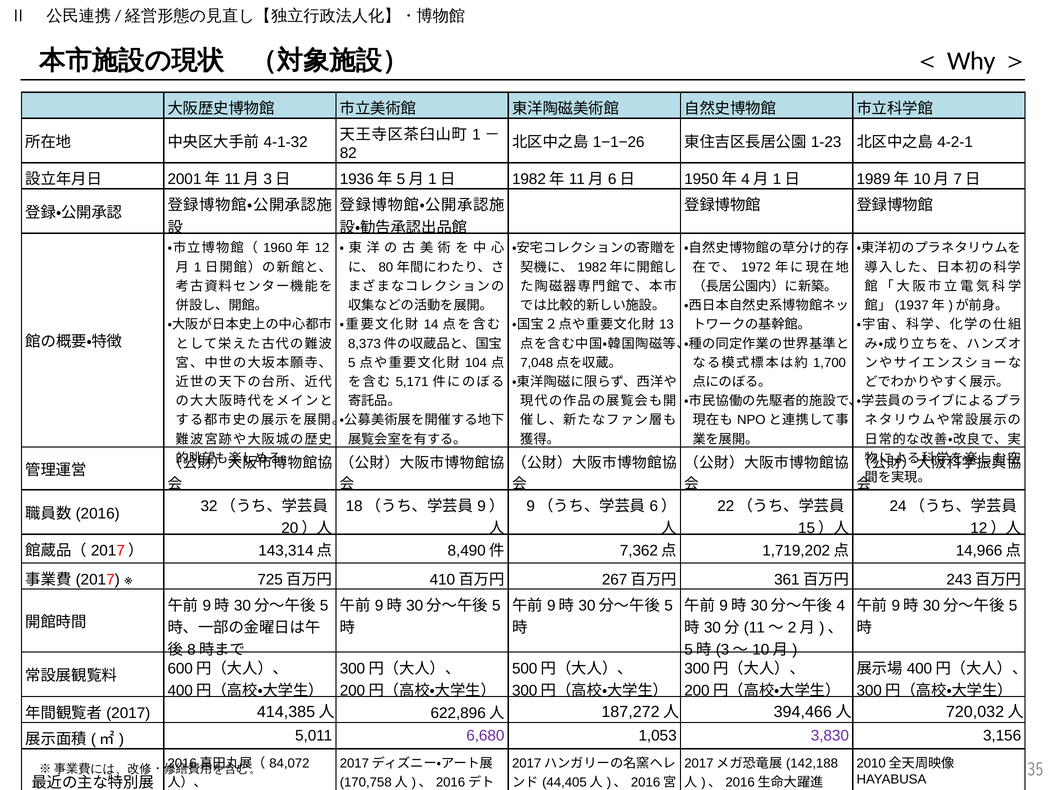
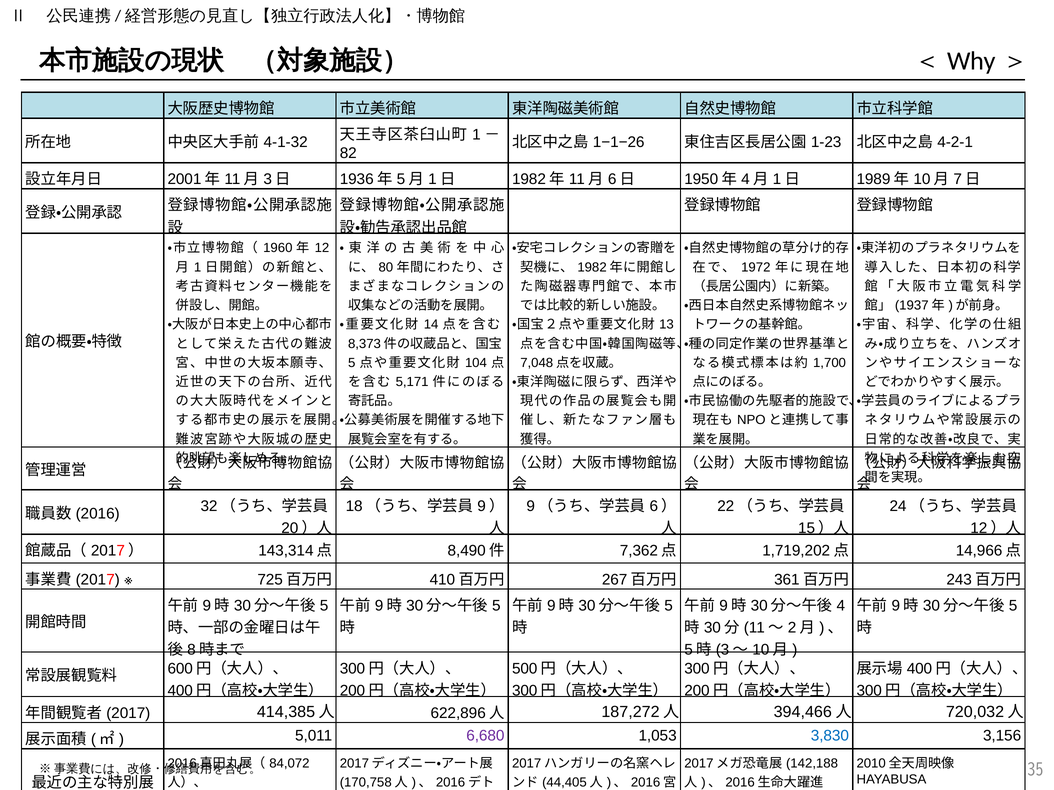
3,830 colour: purple -> blue (830, 736)
